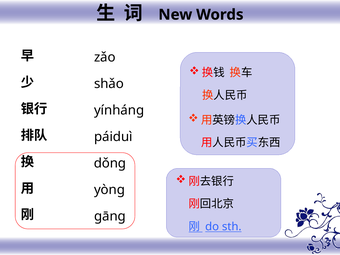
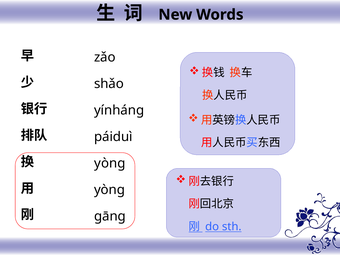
dǒnɡ: dǒnɡ -> yònɡ (110, 163)
